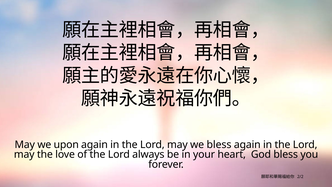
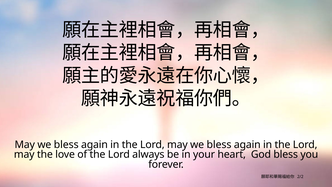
upon: upon -> bless (66, 144)
